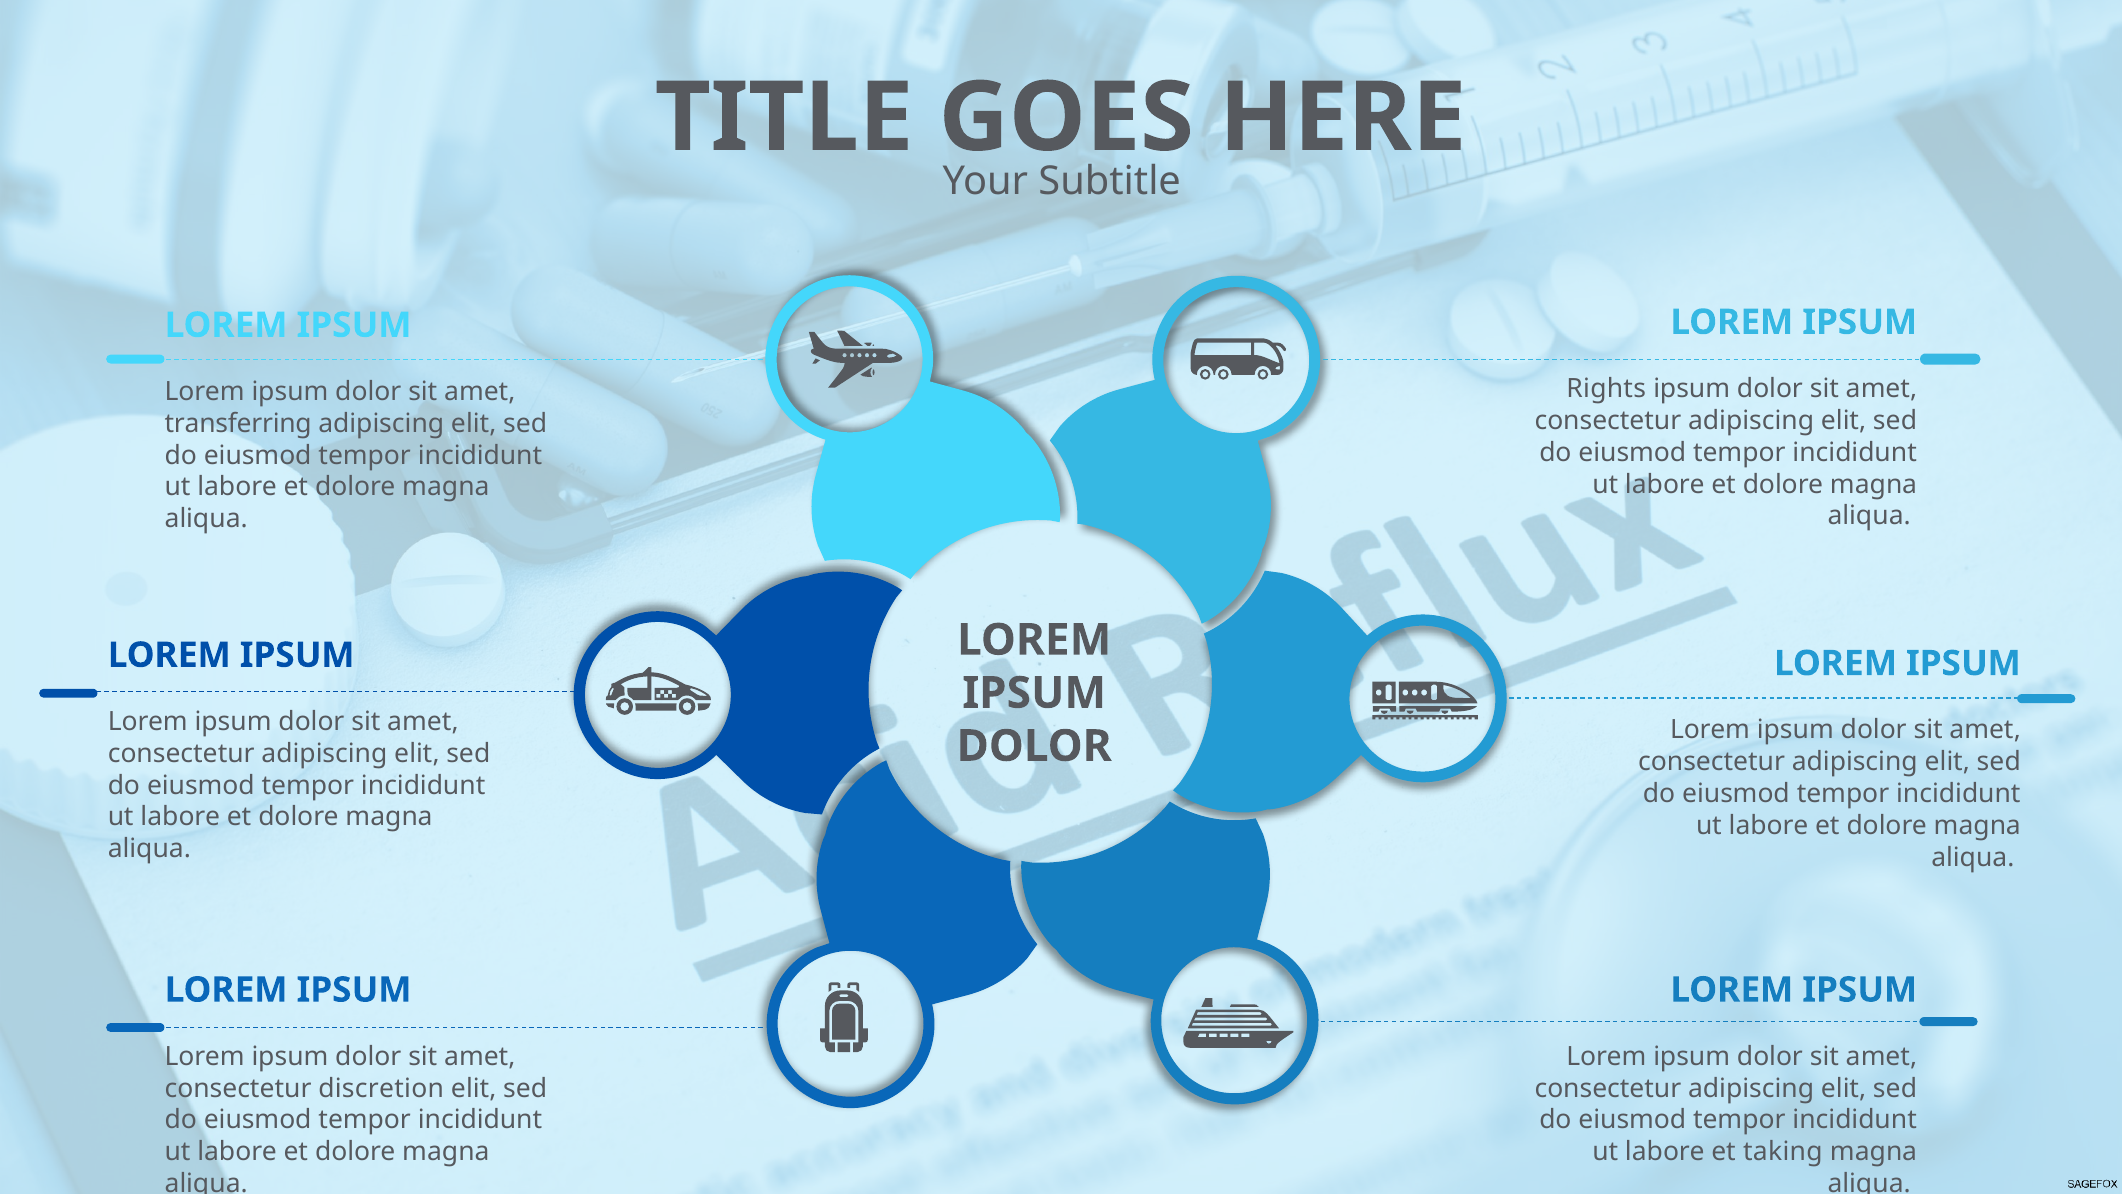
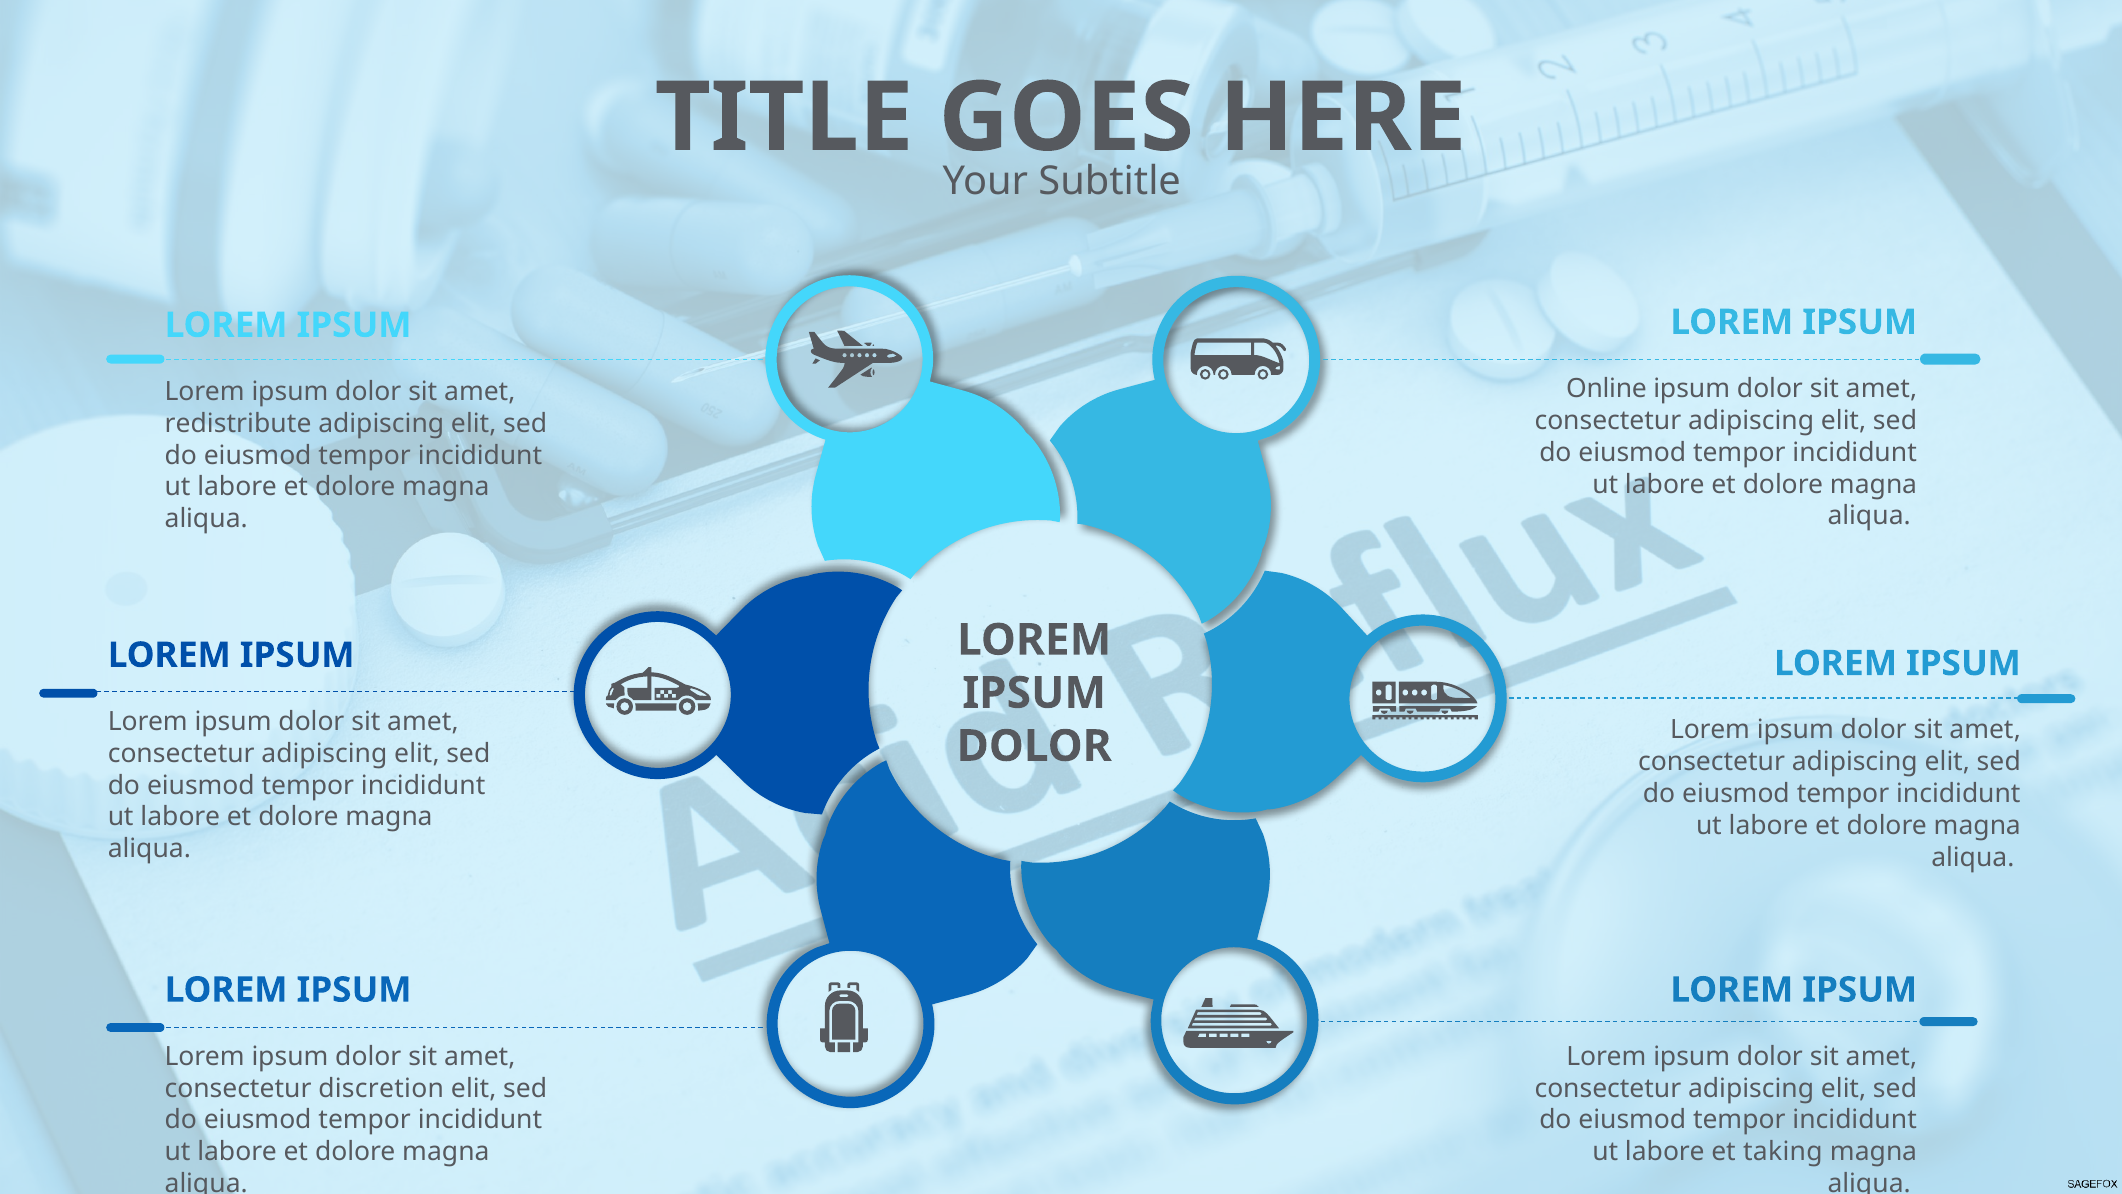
Rights: Rights -> Online (1606, 389)
transferring: transferring -> redistribute (238, 423)
